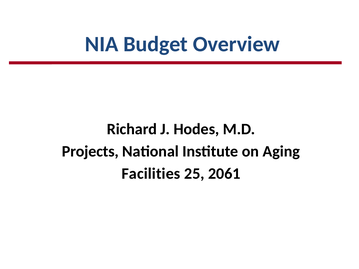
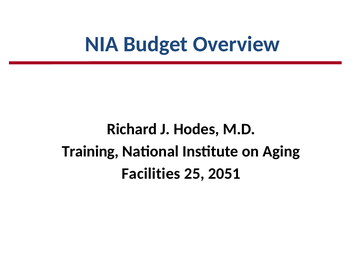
Projects: Projects -> Training (90, 152)
2061: 2061 -> 2051 (224, 174)
